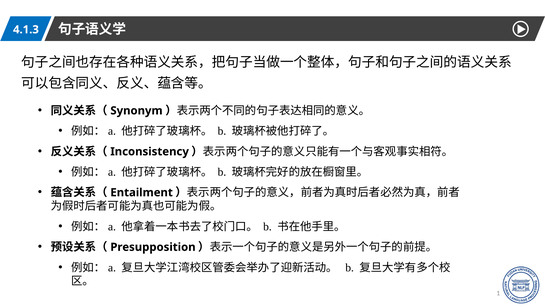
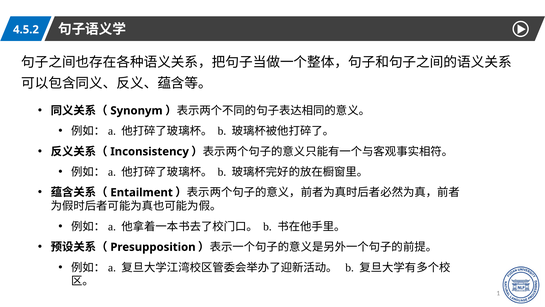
4.1.3: 4.1.3 -> 4.5.2 (26, 30)
